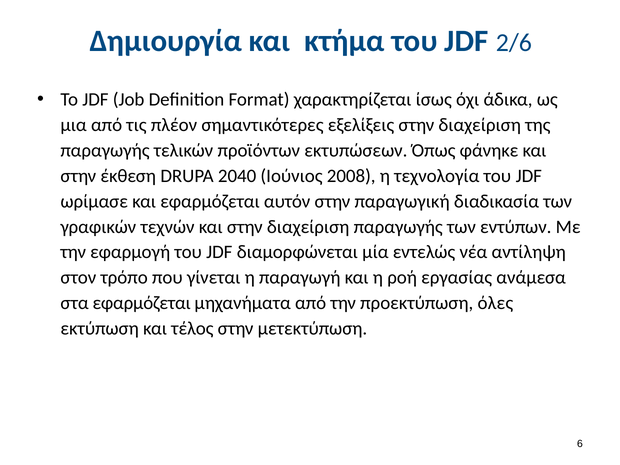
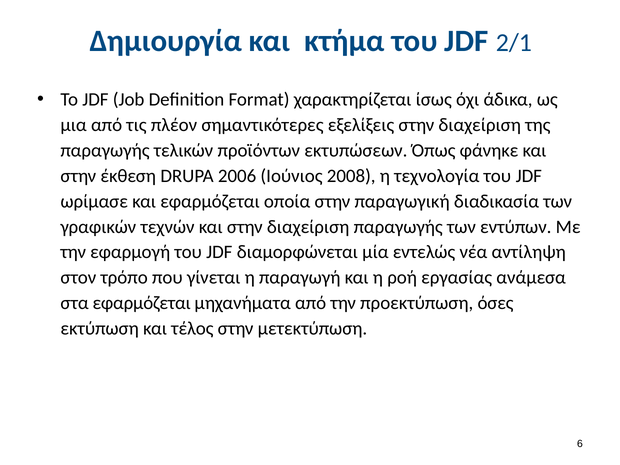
2/6: 2/6 -> 2/1 (514, 43)
2040: 2040 -> 2006 (237, 176)
αυτόν: αυτόν -> οποία (287, 201)
όλες: όλες -> όσες (496, 303)
